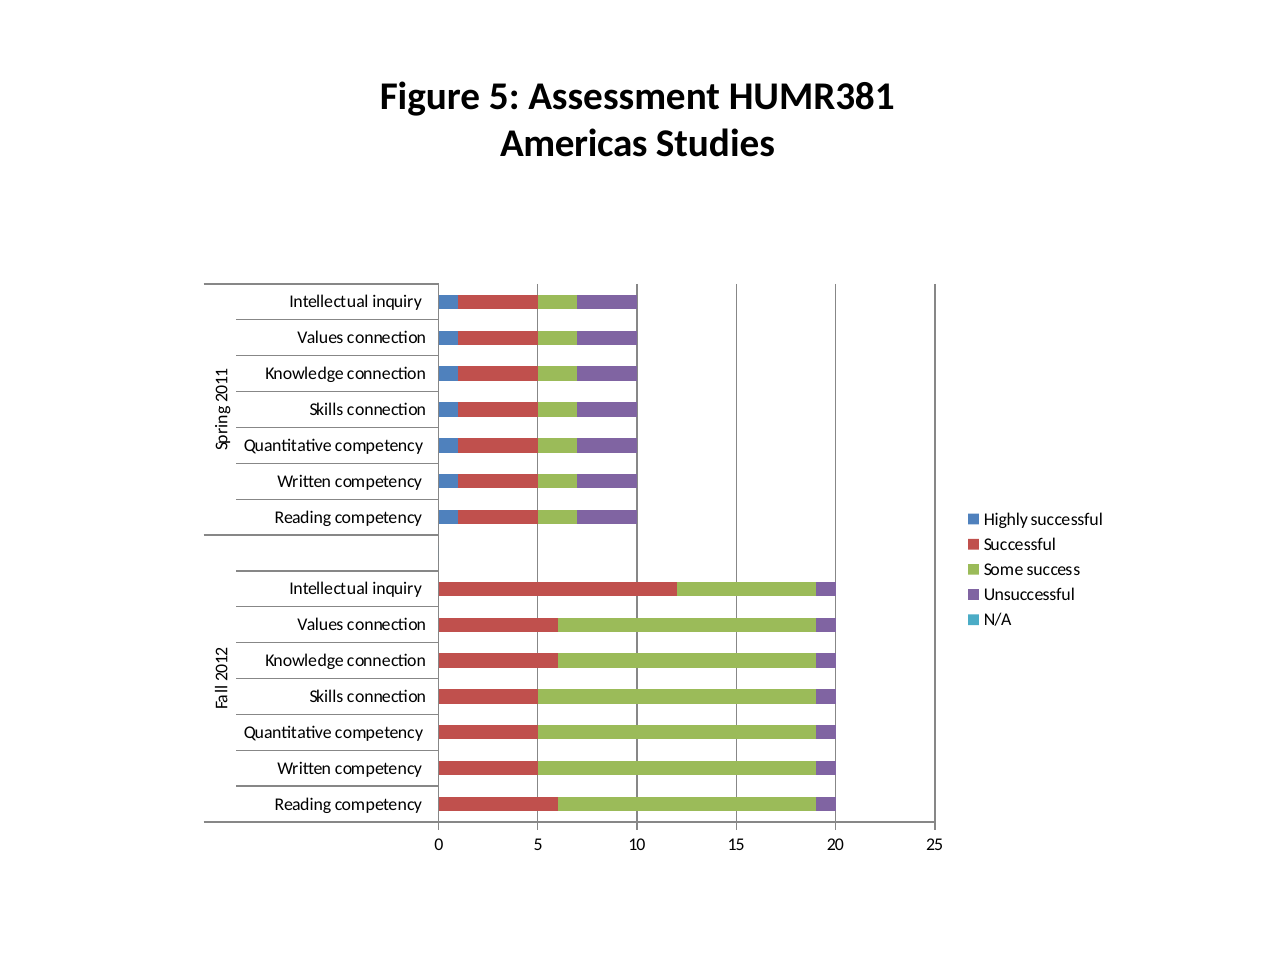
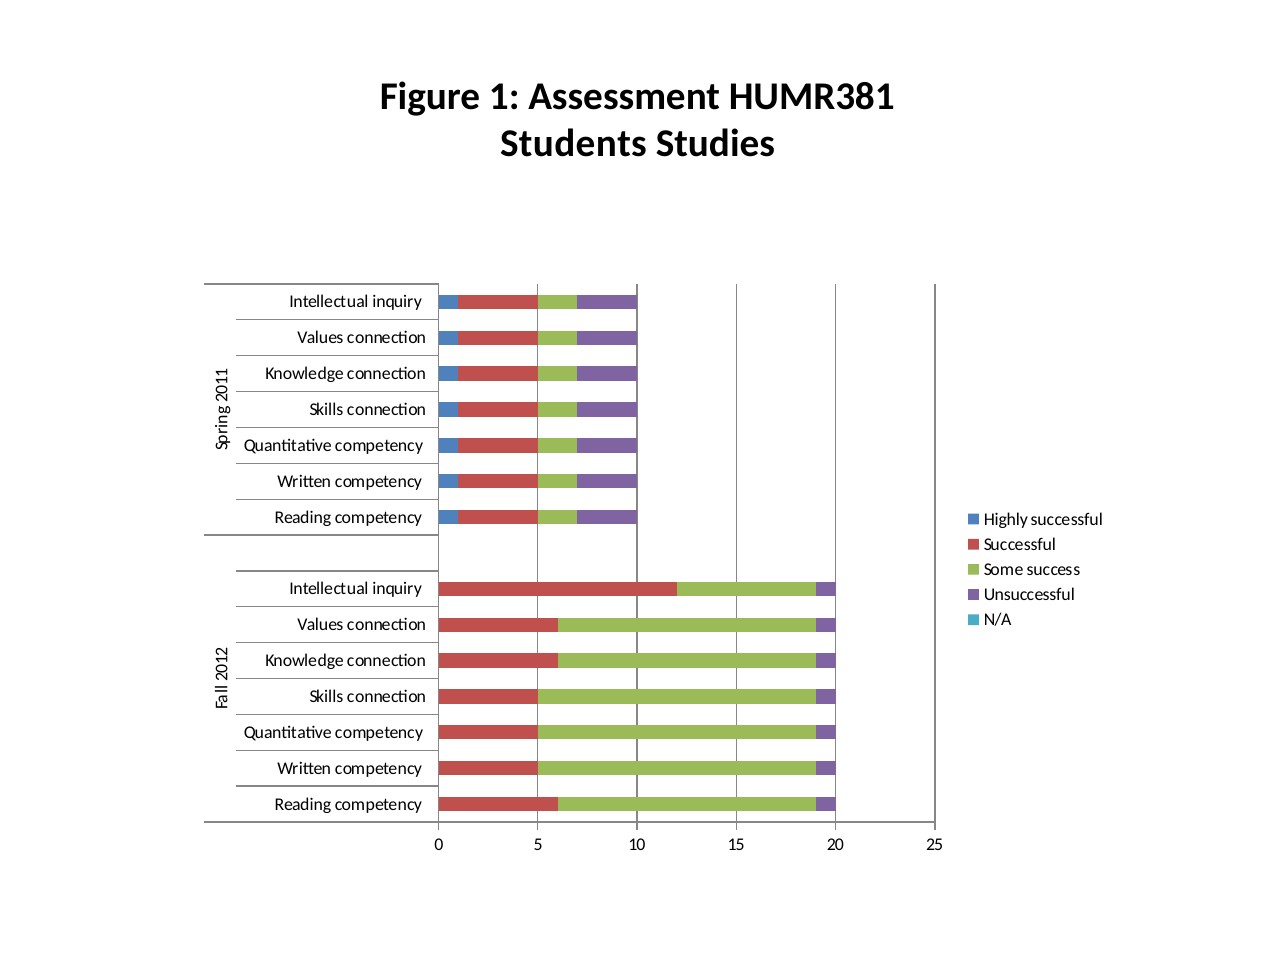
Figure 5: 5 -> 1 (504, 97)
Americas: Americas -> Students (573, 144)
